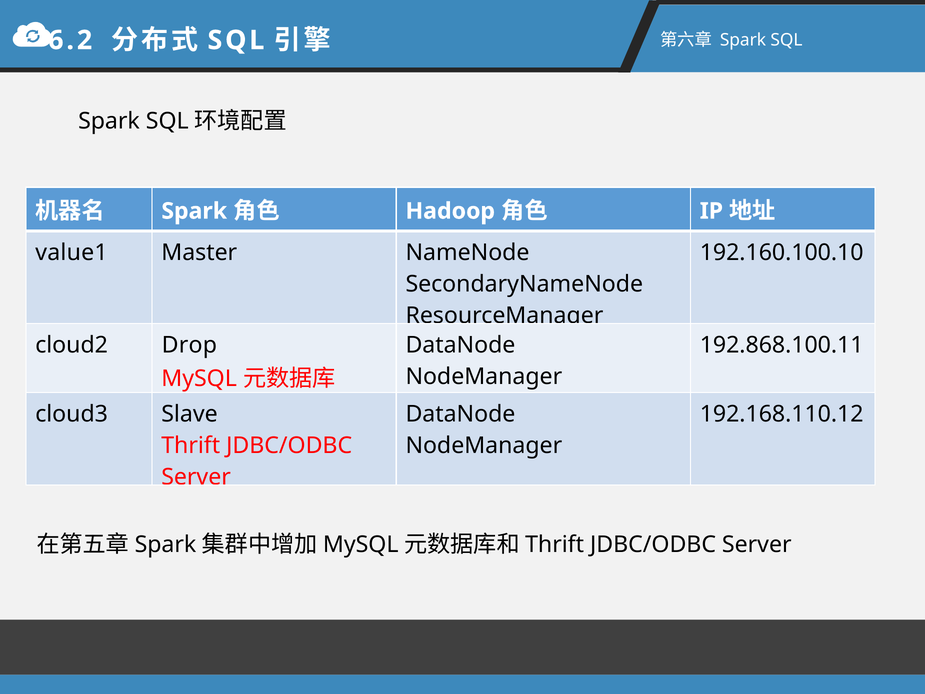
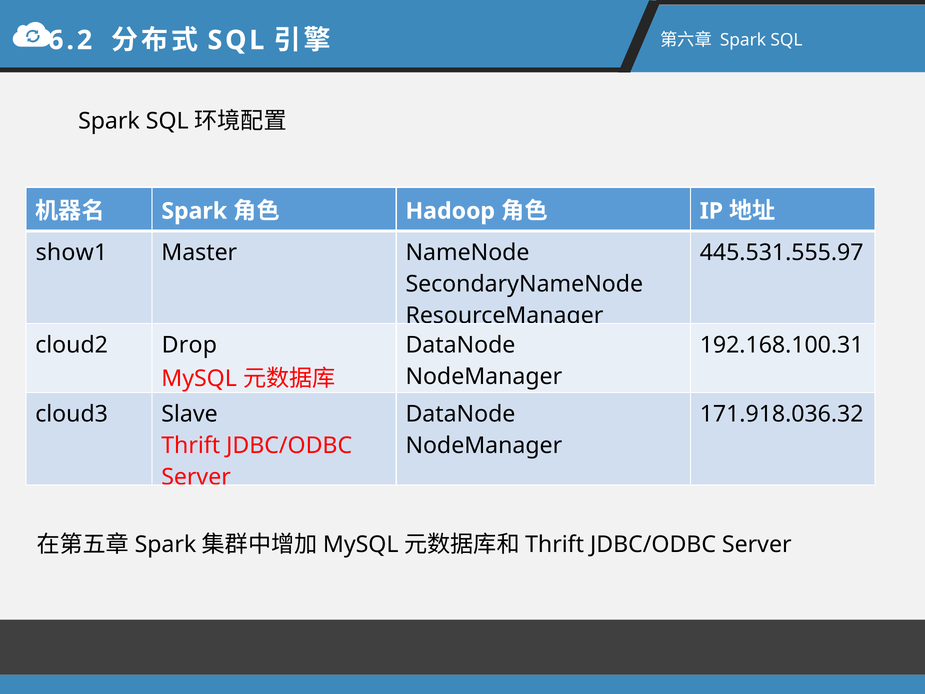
value1: value1 -> show1 (71, 253)
192.160.100.10: 192.160.100.10 -> 445.531.555.97 (782, 253)
192.868.100.11: 192.868.100.11 -> 192.168.100.31 (782, 345)
192.168.110.12: 192.168.110.12 -> 171.918.036.32 (782, 414)
